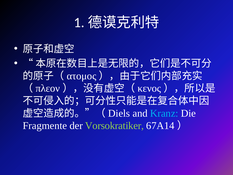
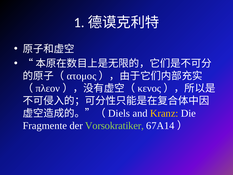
Kranz colour: light blue -> yellow (164, 113)
